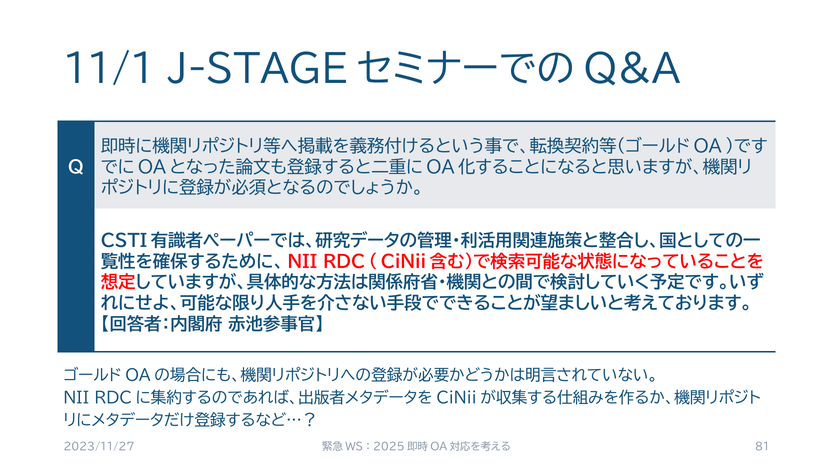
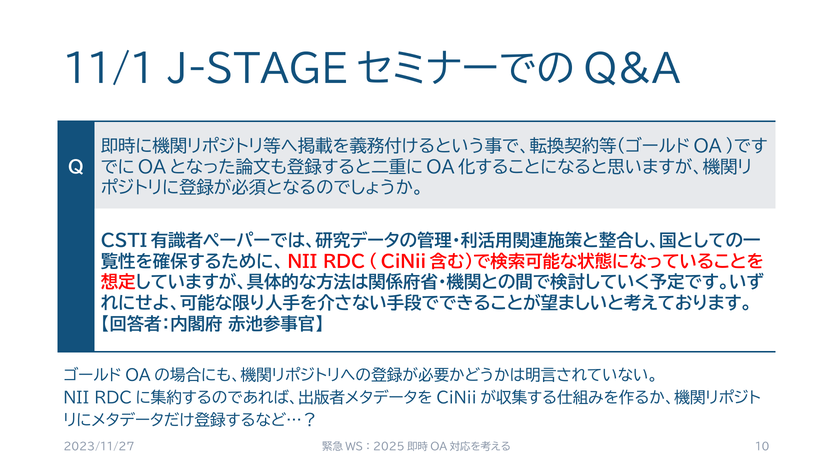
81: 81 -> 10 (762, 447)
